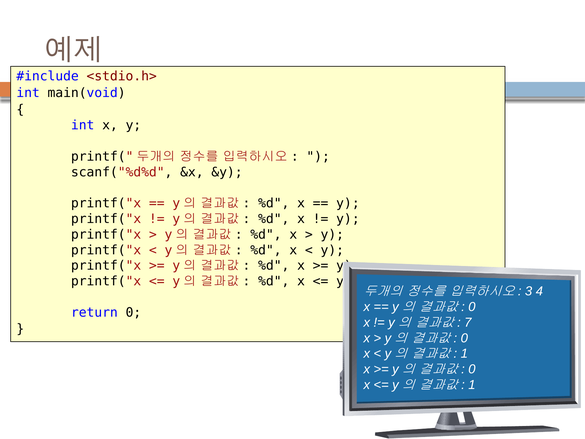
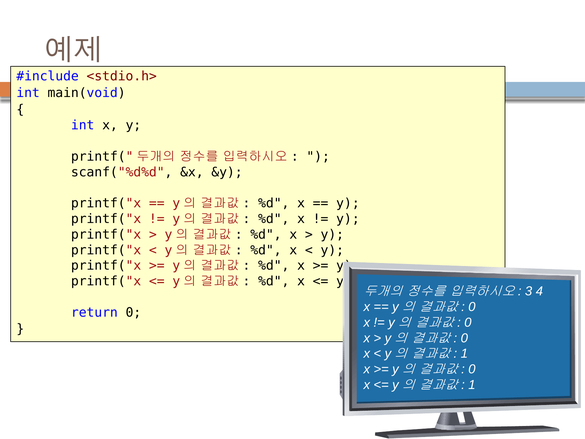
7: 7 -> 0 (468, 322)
